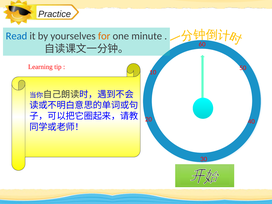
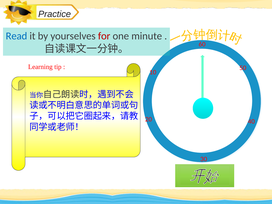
for colour: orange -> red (104, 36)
